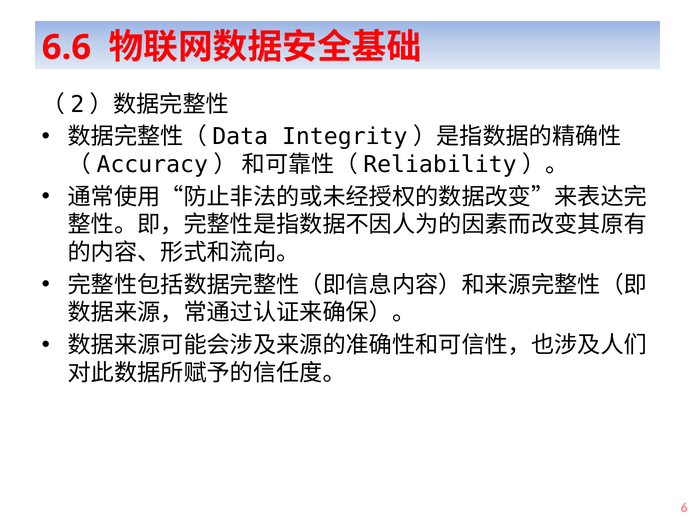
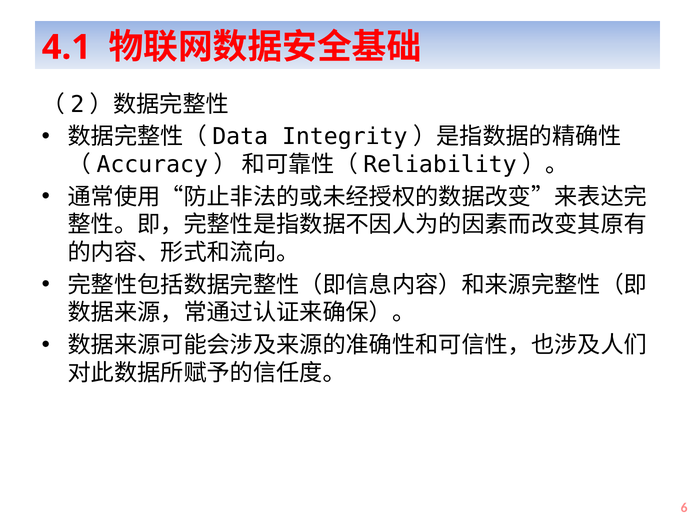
6.6: 6.6 -> 4.1 (66, 47)
